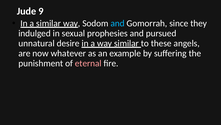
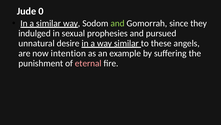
9: 9 -> 0 (41, 11)
and colour: light blue -> light green (118, 23)
whatever: whatever -> intention (68, 53)
